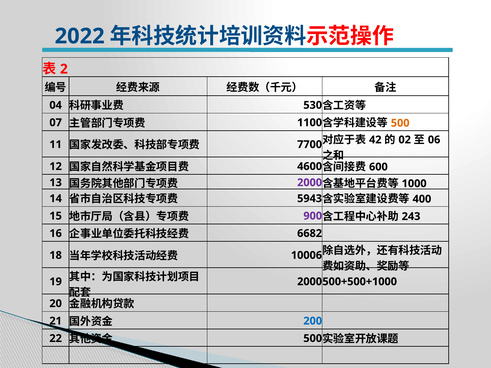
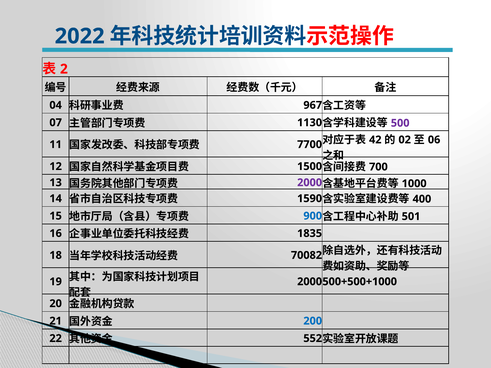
530: 530 -> 967 (313, 105)
1100: 1100 -> 1130 (310, 123)
500 colour: orange -> purple (400, 123)
4600: 4600 -> 1500 (310, 166)
600: 600 -> 700 (378, 167)
5943: 5943 -> 1590 (310, 199)
900 colour: purple -> blue (313, 216)
243: 243 -> 501 (411, 217)
6682: 6682 -> 1835 (310, 234)
10006: 10006 -> 70082 (306, 255)
500: 500 -> 552 (313, 339)
